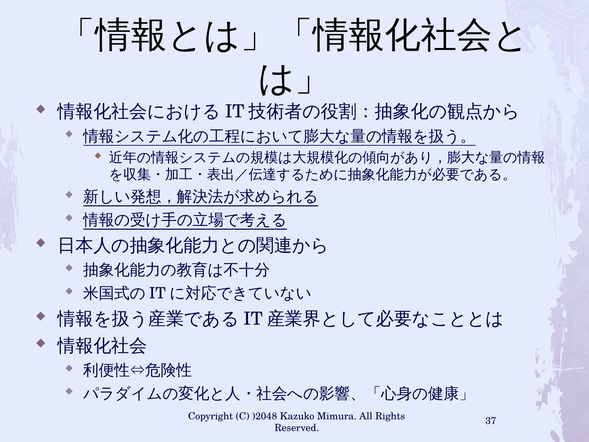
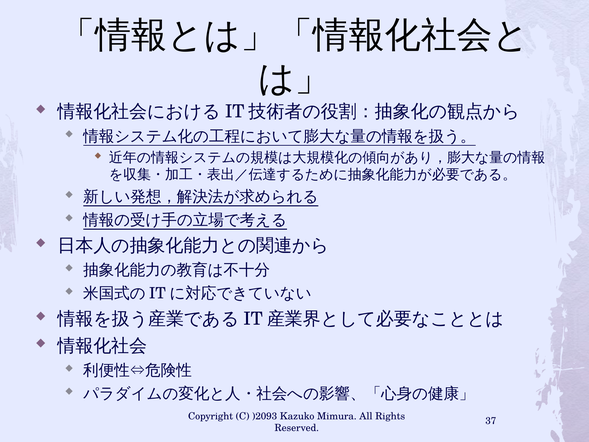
)2048: )2048 -> )2093 (265, 416)
